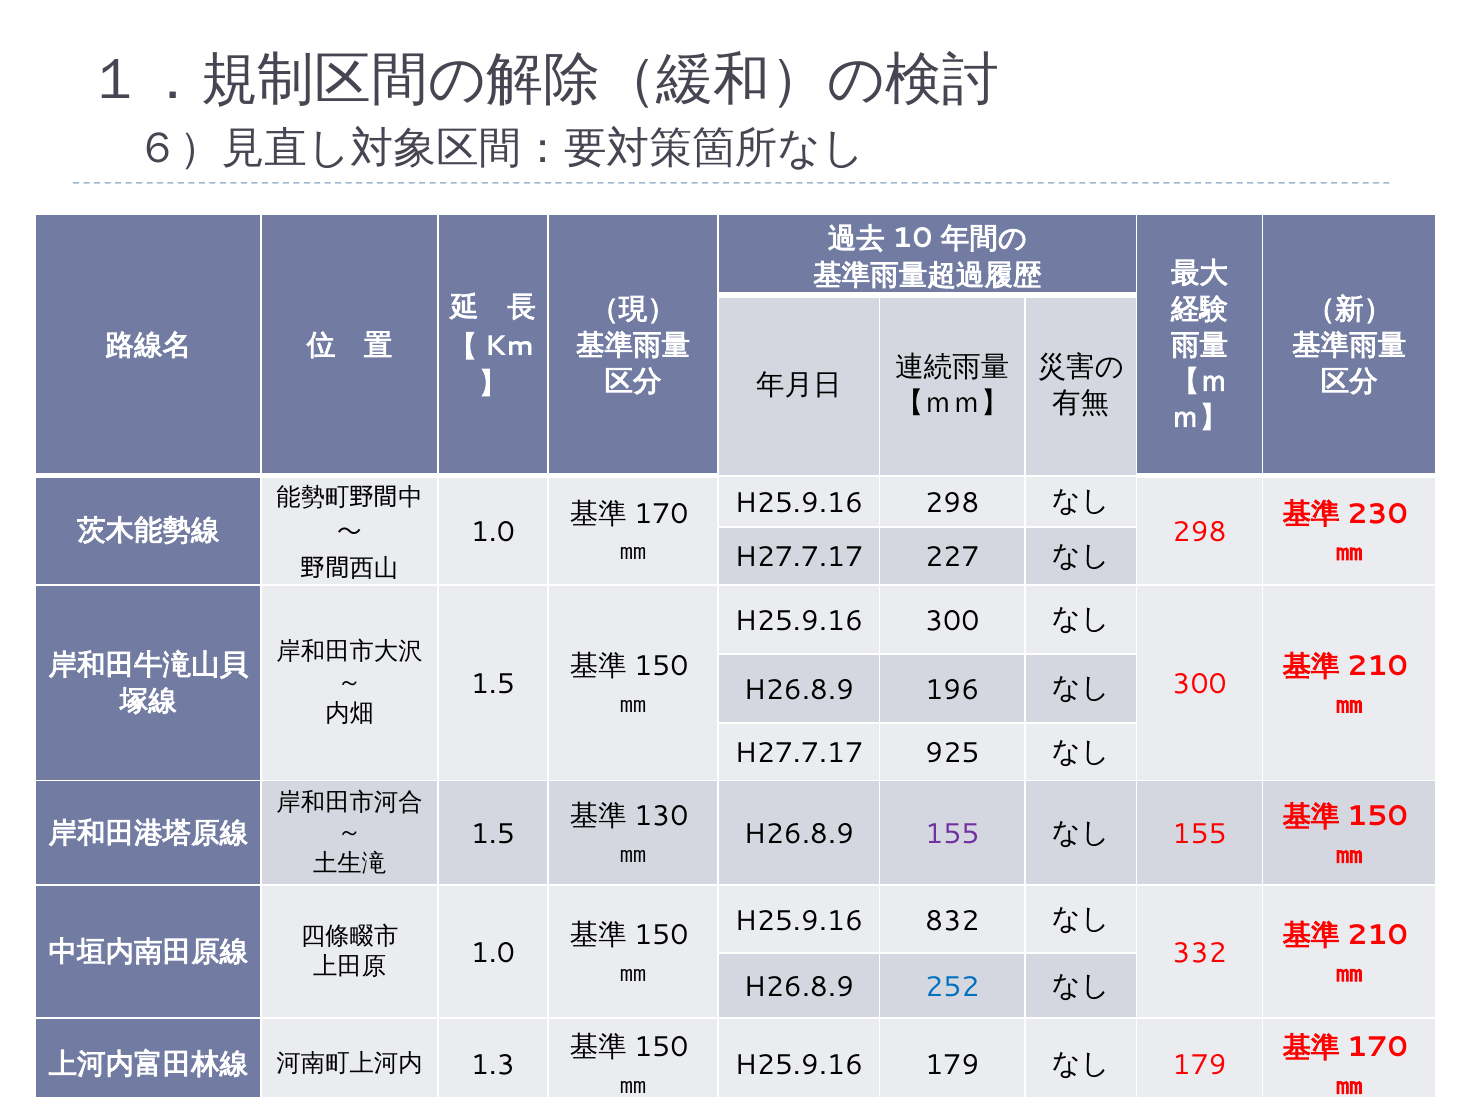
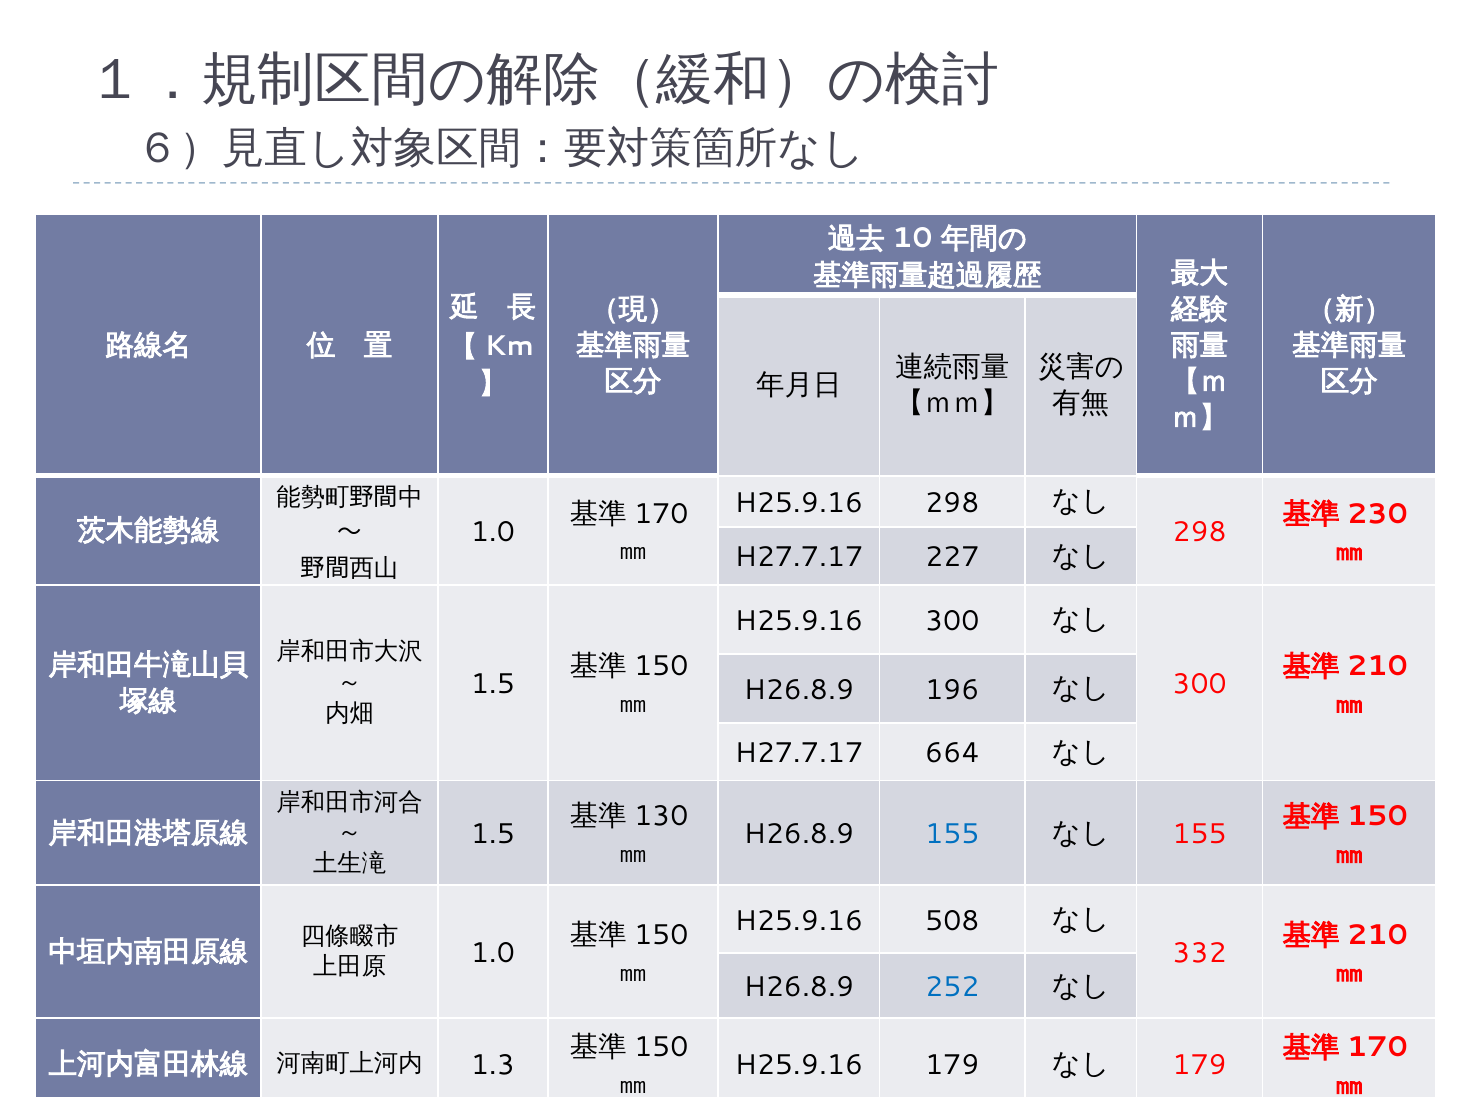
925: 925 -> 664 (952, 754)
155 colour: purple -> blue (952, 835)
832: 832 -> 508 (952, 921)
